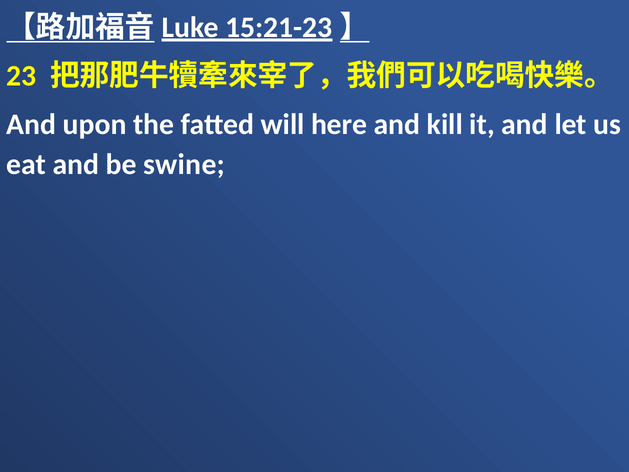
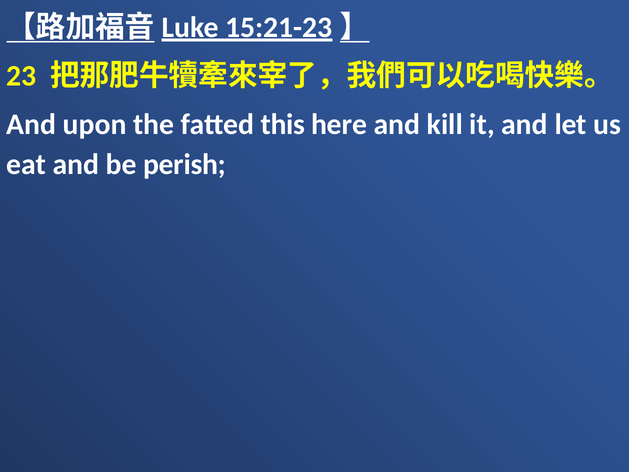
will: will -> this (283, 125)
swine: swine -> perish (185, 164)
